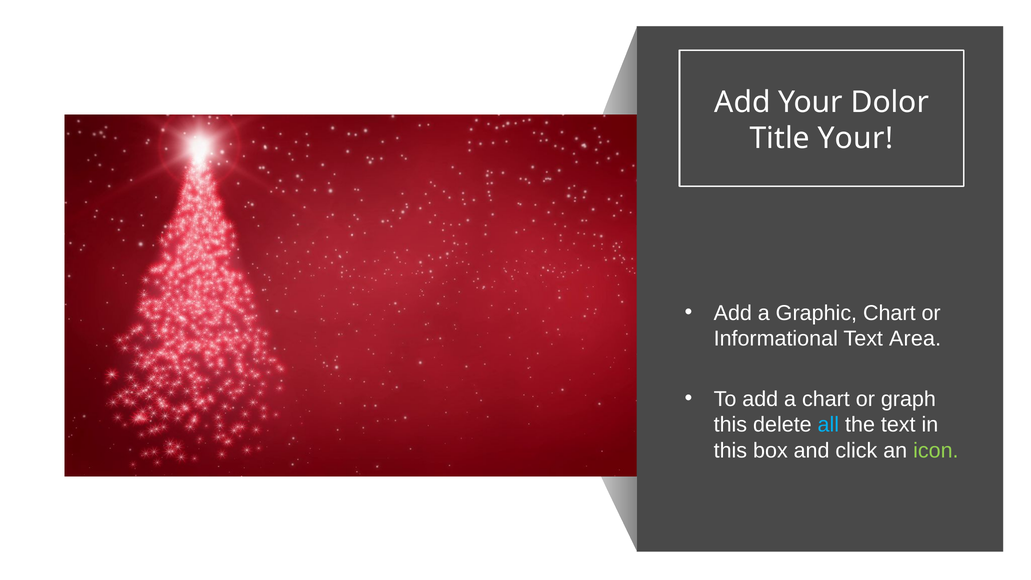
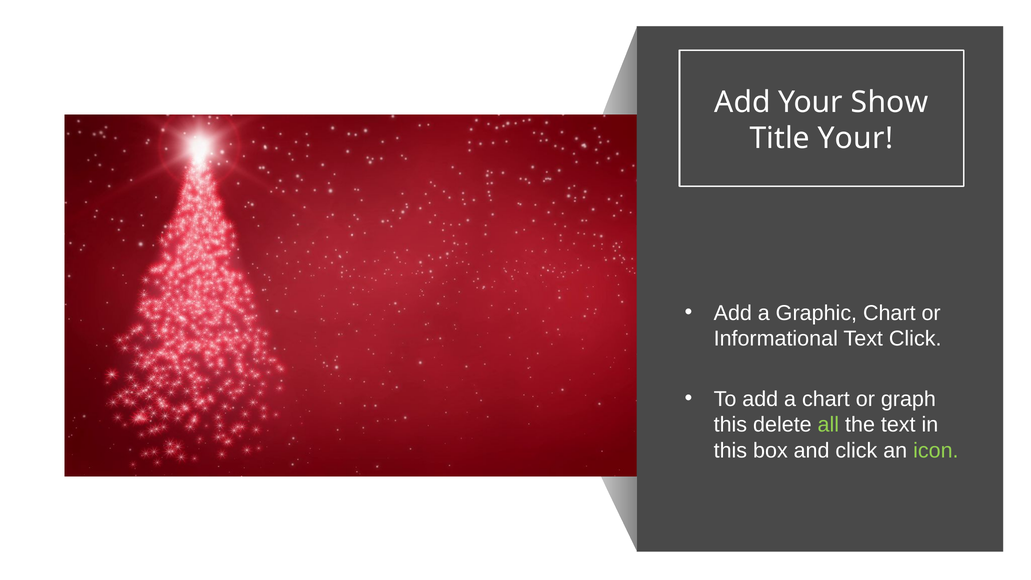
Dolor: Dolor -> Show (890, 102)
Text Area: Area -> Click (915, 339)
all colour: light blue -> light green (828, 425)
